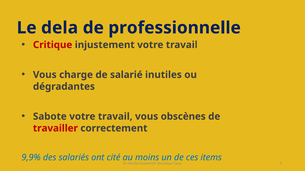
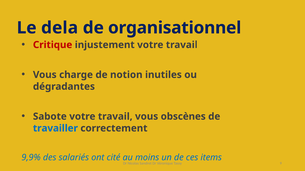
professionnelle: professionnelle -> organisationnel (175, 28)
salarié: salarié -> notion (126, 75)
travailler colour: red -> blue (55, 129)
